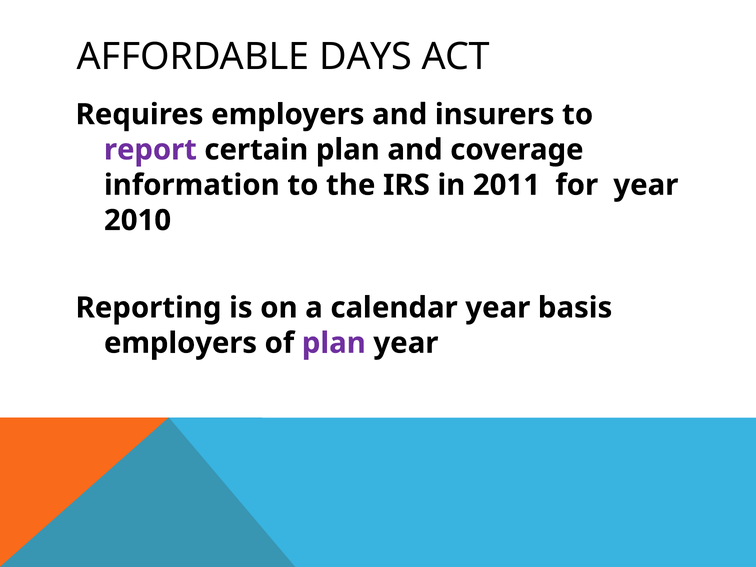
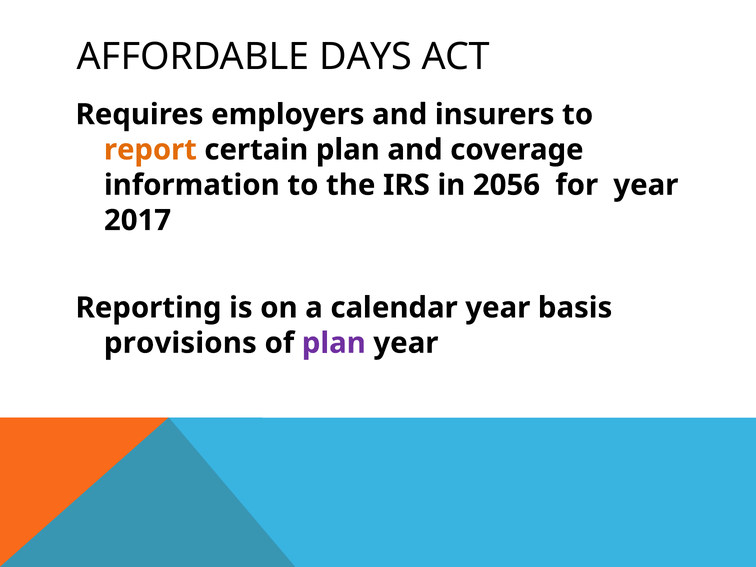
report colour: purple -> orange (150, 150)
2011: 2011 -> 2056 (506, 185)
2010: 2010 -> 2017 (138, 220)
employers: employers -> provisions (180, 343)
